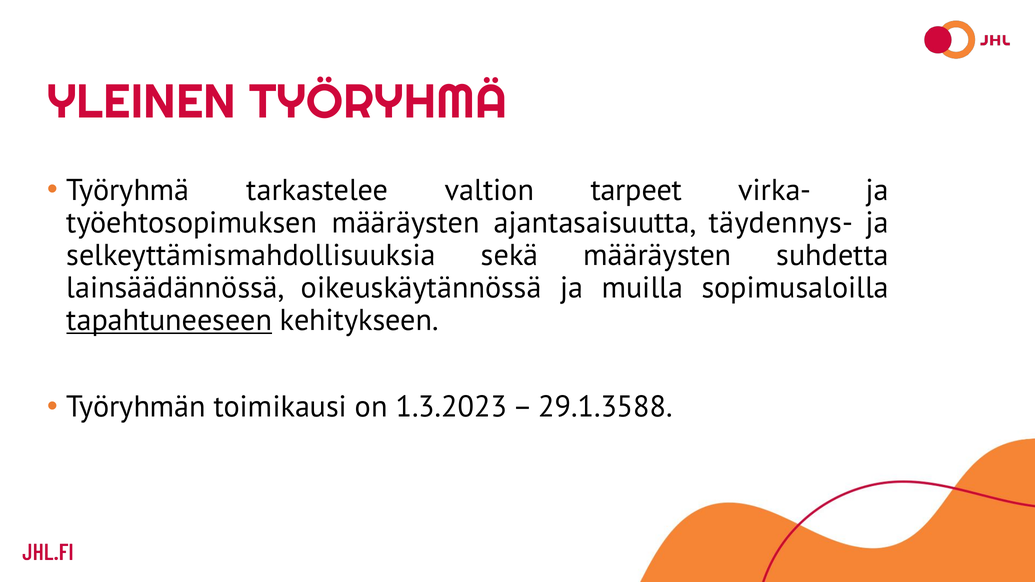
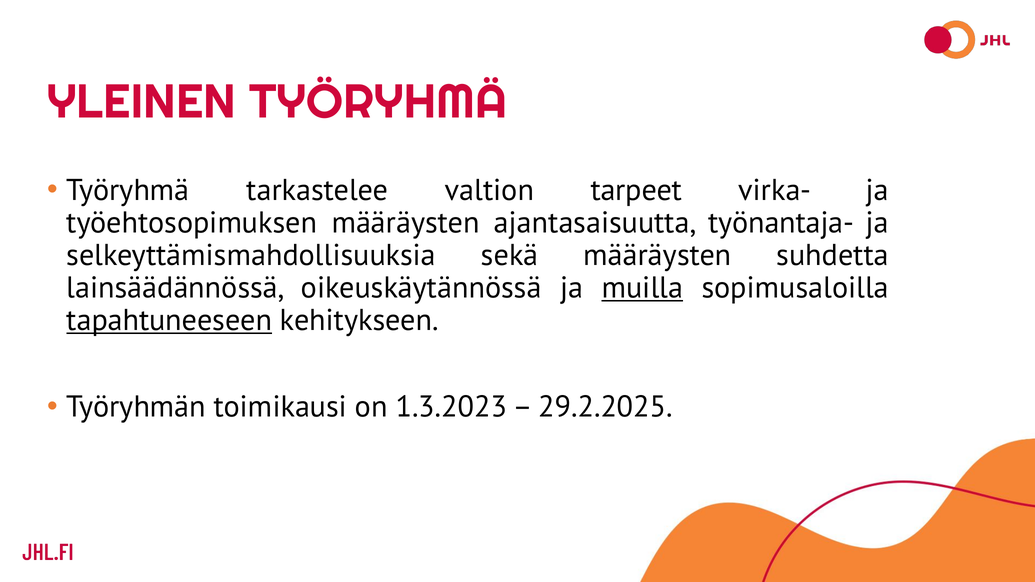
täydennys-: täydennys- -> työnantaja- (781, 223)
muilla underline: none -> present (642, 288)
29.1.3588: 29.1.3588 -> 29.2.2025 (606, 407)
